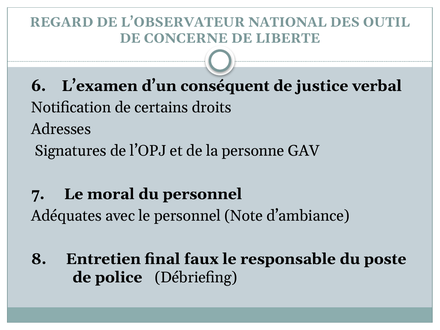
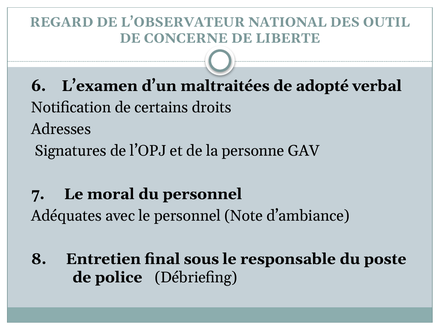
conséquent: conséquent -> maltraitées (225, 86)
justice: justice -> adopté (322, 86)
faux: faux -> sous (201, 259)
